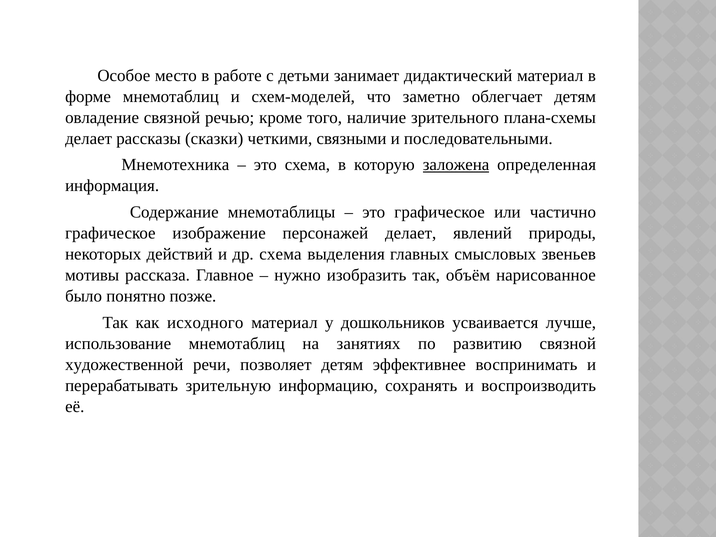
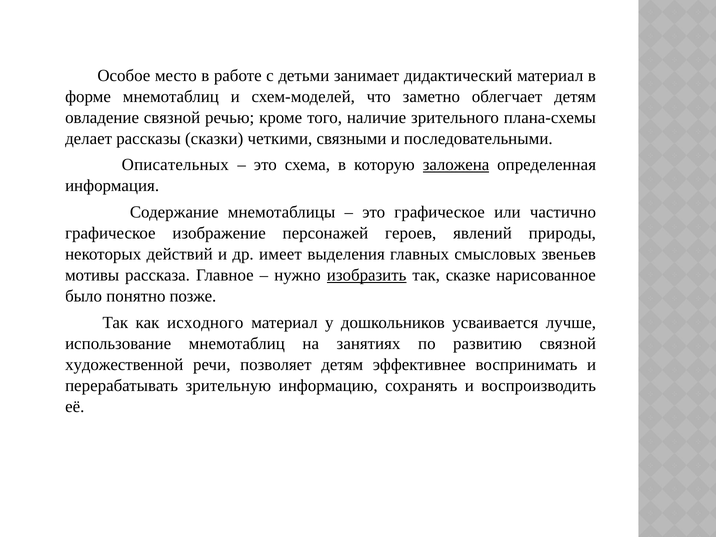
Мнемотехника: Мнемотехника -> Описательных (175, 165)
персонажей делает: делает -> героев (411, 233)
др схема: схема -> имеет (280, 254)
изобразить underline: none -> present (367, 275)
объём: объём -> сказке (468, 275)
